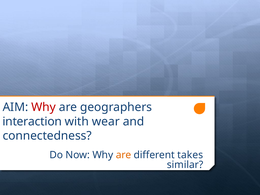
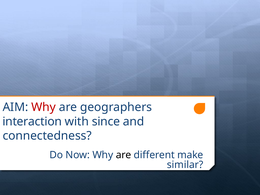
wear: wear -> since (106, 122)
are colour: orange -> black (124, 155)
takes: takes -> make (190, 155)
